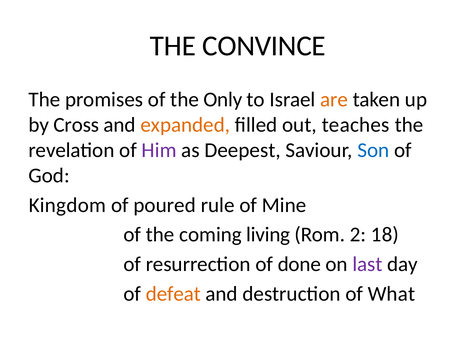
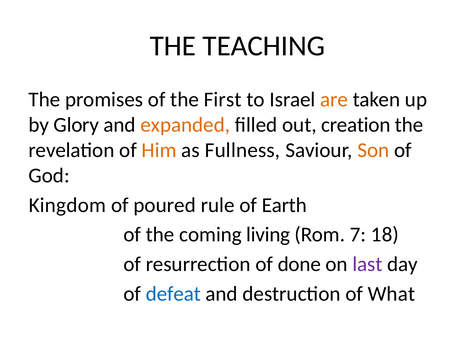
CONVINCE: CONVINCE -> TEACHING (264, 46)
Only: Only -> First (223, 100)
Cross: Cross -> Glory (76, 125)
teaches: teaches -> creation (356, 125)
Him colour: purple -> orange (159, 150)
Deepest: Deepest -> Fullness (243, 150)
Son colour: blue -> orange (373, 150)
Mine: Mine -> Earth (284, 205)
2: 2 -> 7 (358, 235)
defeat colour: orange -> blue (173, 294)
